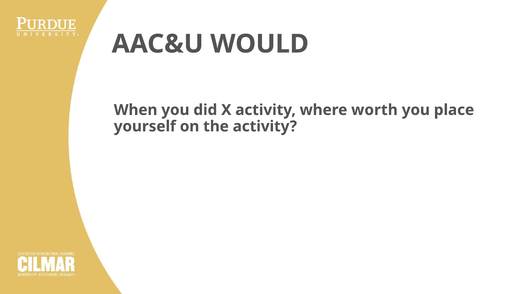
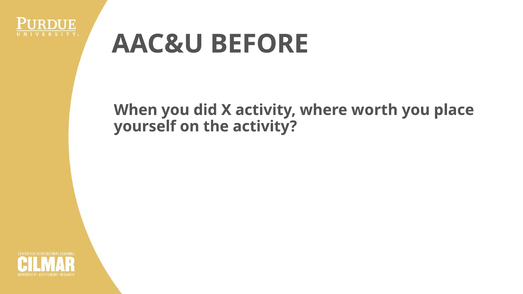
WOULD: WOULD -> BEFORE (259, 44)
